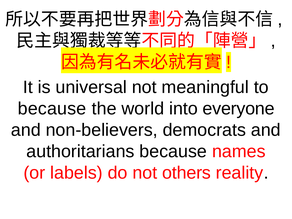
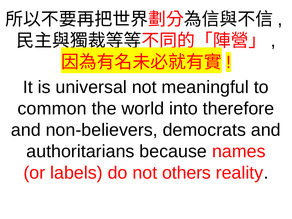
because: because -> common (52, 109)
everyone: everyone -> therefore (238, 109)
